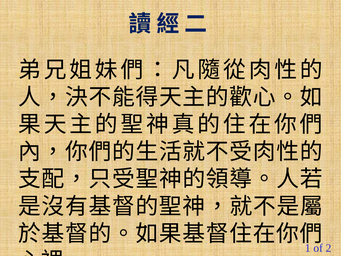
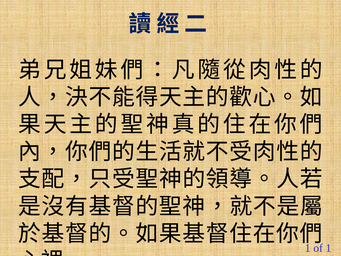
2: 2 -> 1 (328, 248)
